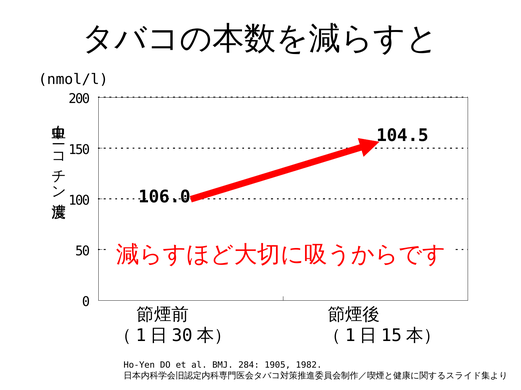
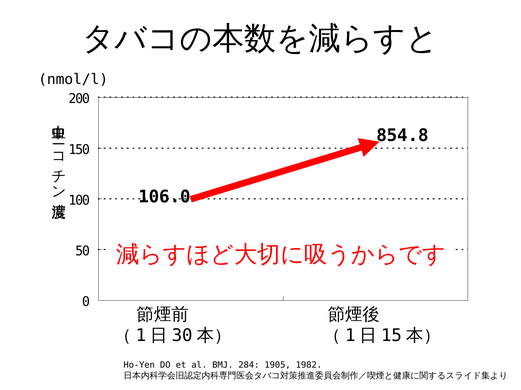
104.5: 104.5 -> 854.8 (403, 136)
